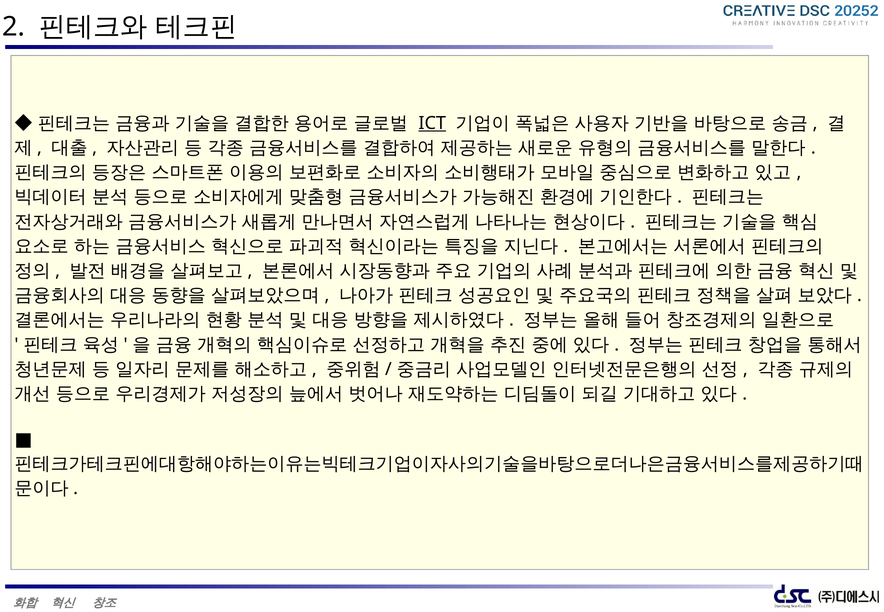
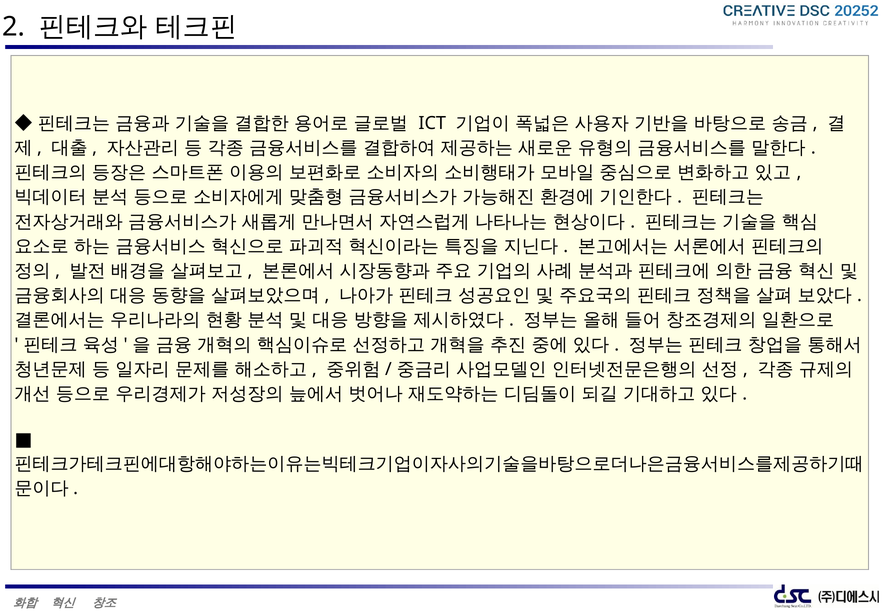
ICT underline: present -> none (432, 123)
